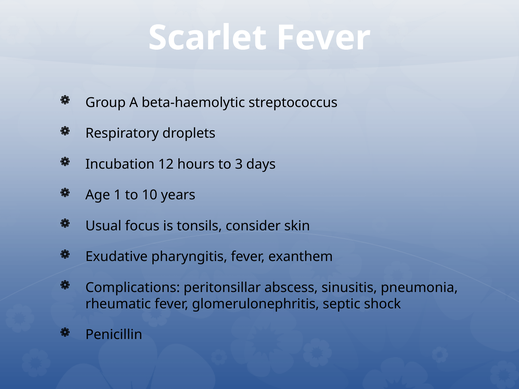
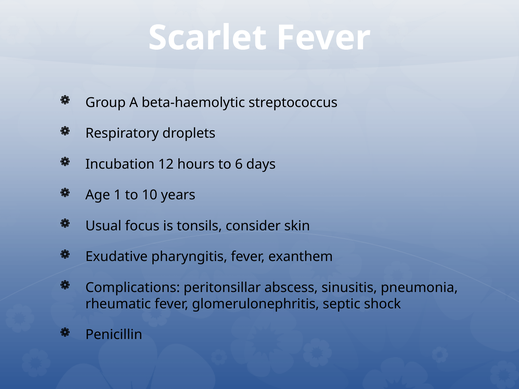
3: 3 -> 6 (239, 164)
